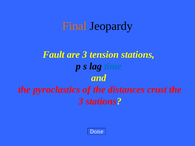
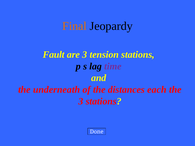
time colour: blue -> purple (113, 66)
pyroclastics: pyroclastics -> underneath (57, 90)
crust: crust -> each (157, 90)
